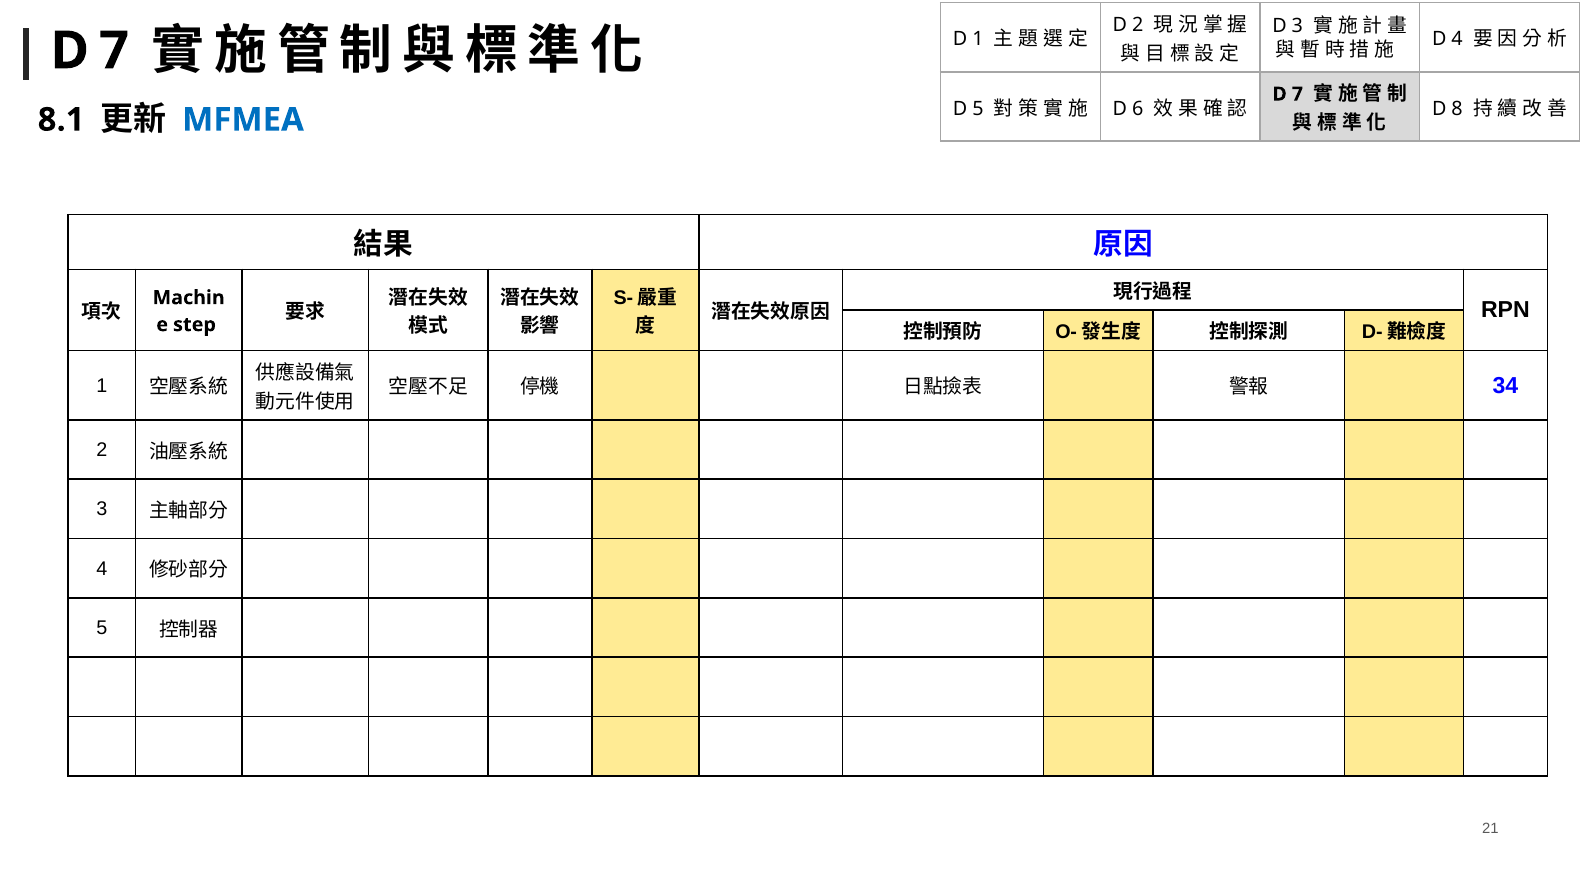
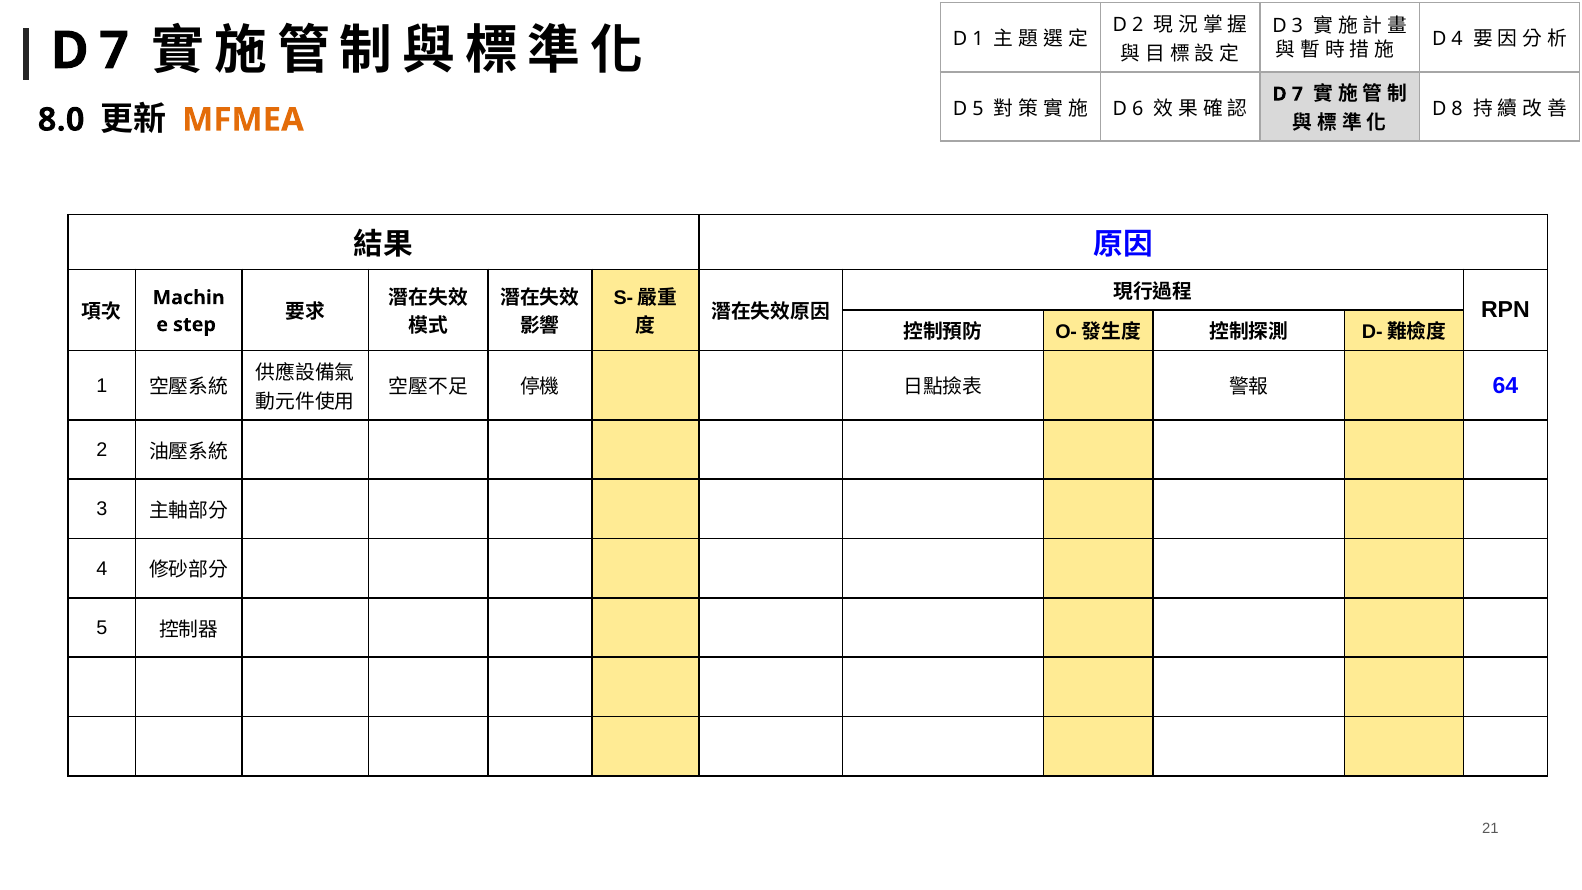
8.1: 8.1 -> 8.0 (61, 120)
MFMEA colour: blue -> orange (243, 120)
34: 34 -> 64 (1505, 386)
